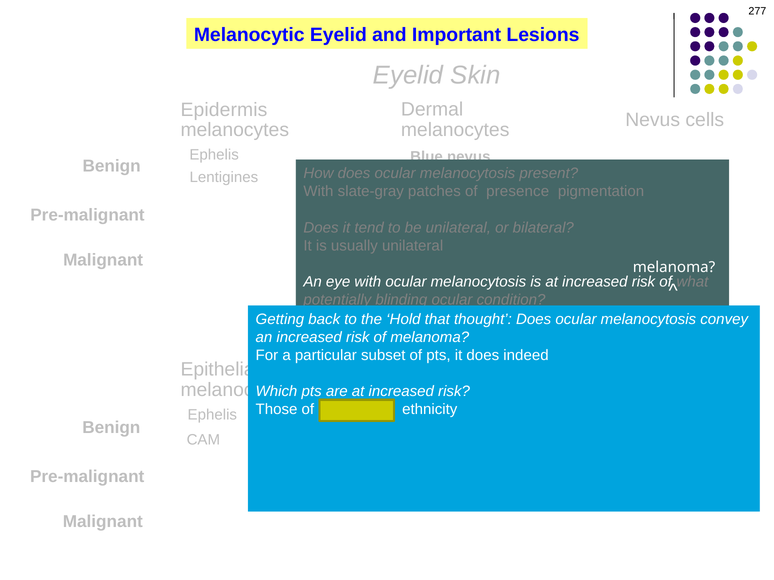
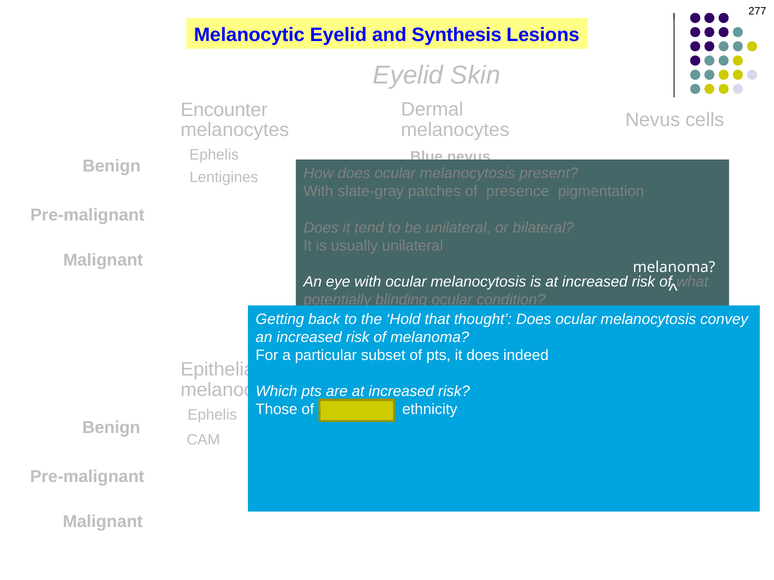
Important: Important -> Synthesis (457, 35)
Epidermis: Epidermis -> Encounter (224, 110)
